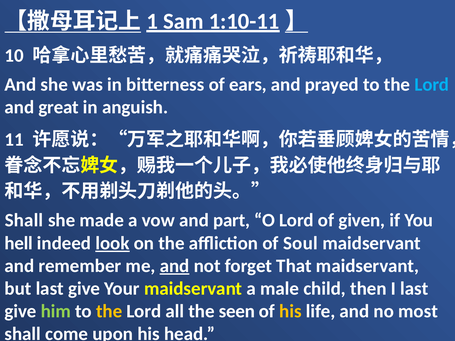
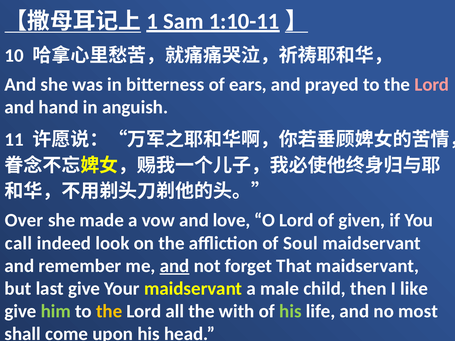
Lord colour: light blue -> pink (432, 85)
great: great -> hand (59, 107)
Shall: Shall -> Over (24, 221)
part: part -> love (232, 221)
hell: hell -> call (18, 243)
look underline: present -> none (112, 243)
I last: last -> like (414, 289)
seen: seen -> with (237, 312)
his colour: yellow -> light green (290, 312)
